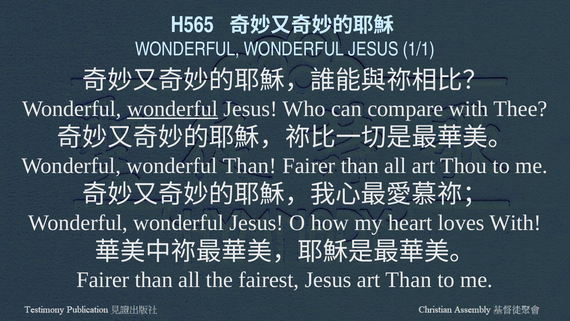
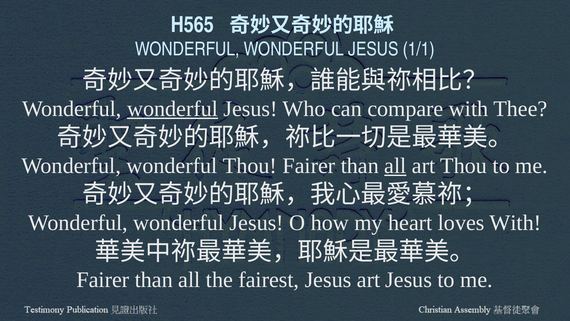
wonderful Than: Than -> Thou (250, 166)
all underline: none -> present (395, 166)
art Than: Than -> Jesus (409, 280)
